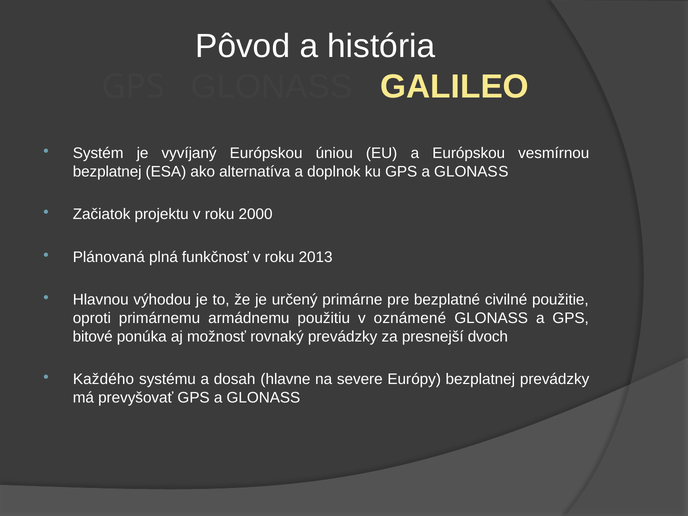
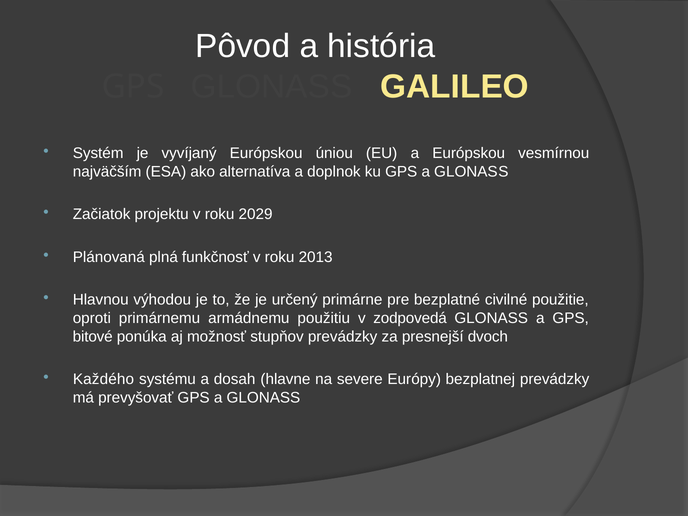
bezplatnej: bezplatnej -> najväčším (107, 172)
2000: 2000 -> 2029 (256, 214)
oznámené: oznámené -> zodpovedá (410, 318)
rovnaký: rovnaký -> stupňov (277, 336)
